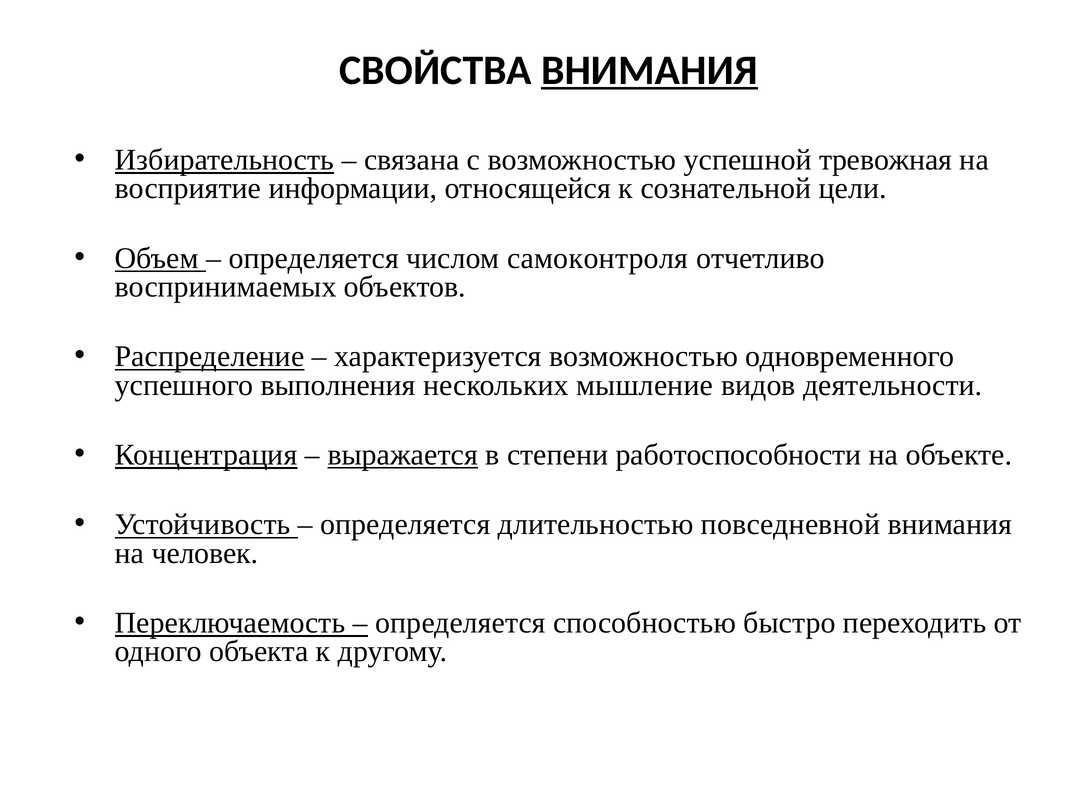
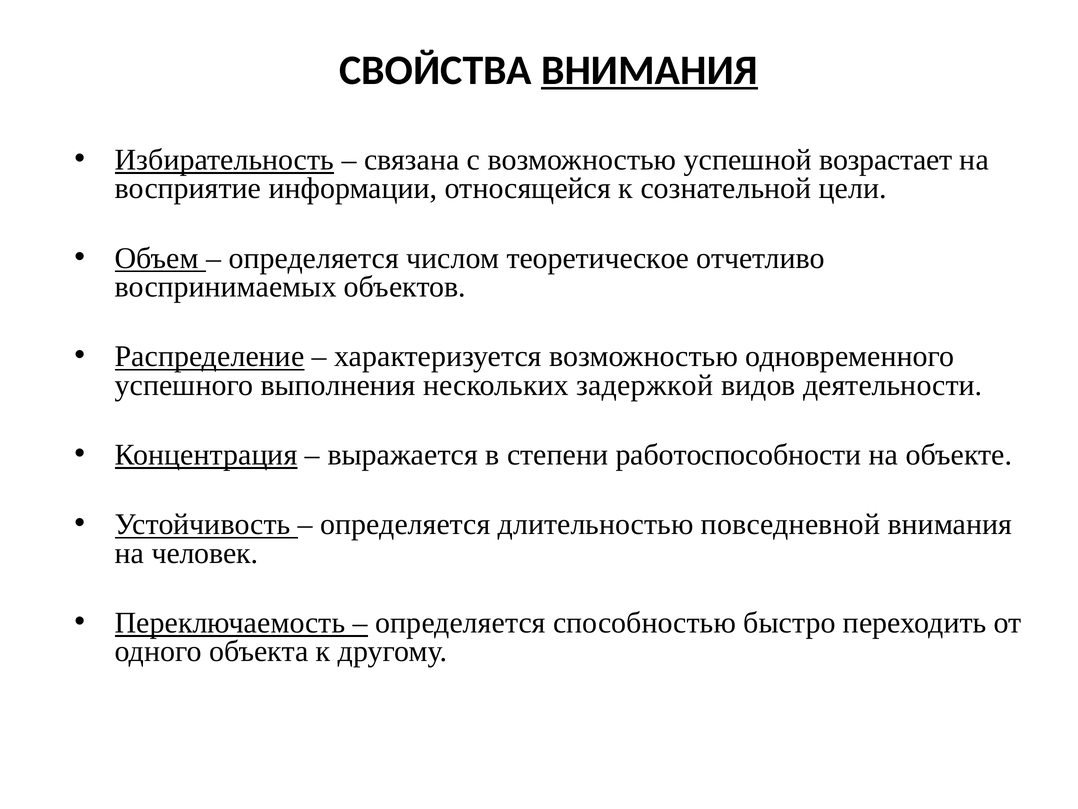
тревожная: тревожная -> возрастает (886, 160)
самоконтроля: самоконтроля -> теоретическое (598, 258)
мышление: мышление -> задержкой (645, 385)
выражается underline: present -> none (403, 455)
